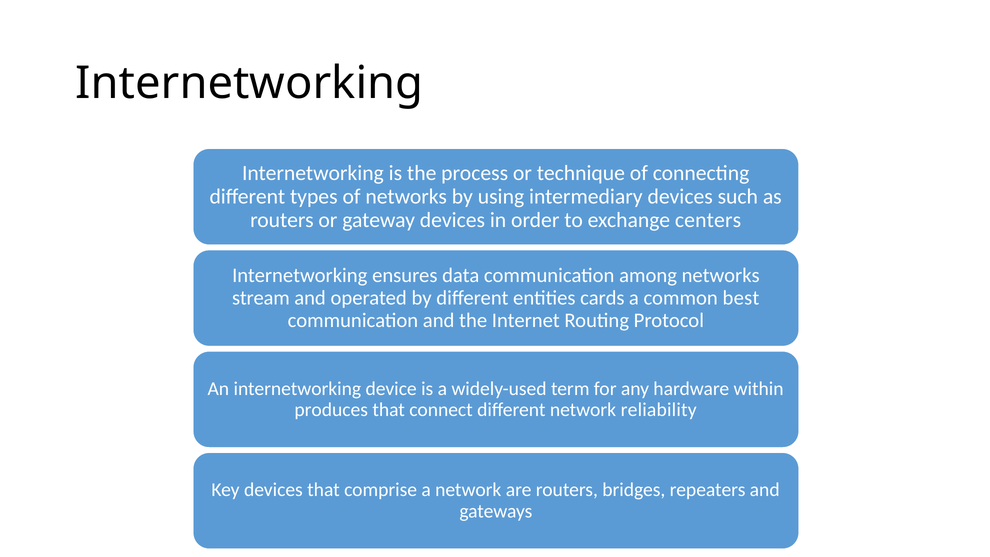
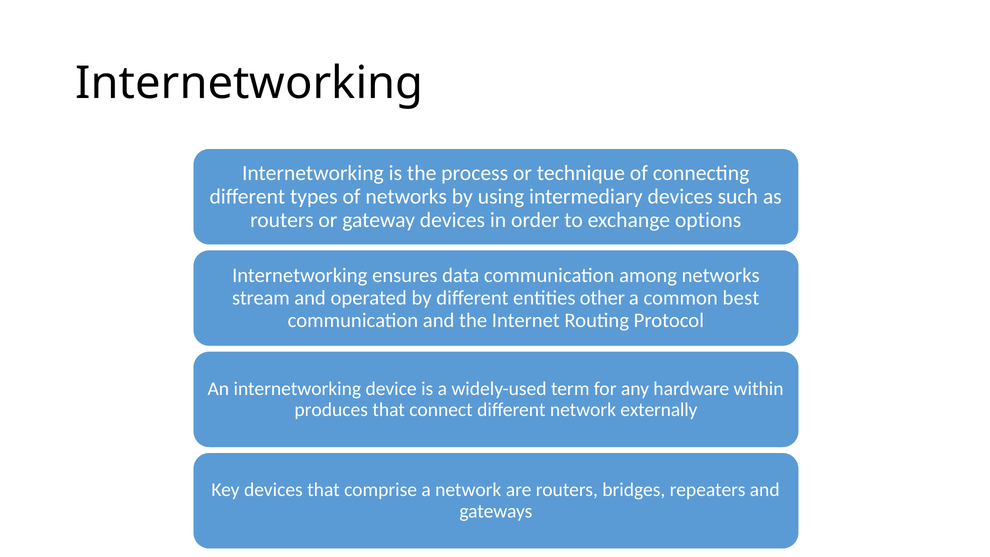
centers: centers -> options (708, 220)
cards: cards -> other (602, 298)
reliability: reliability -> externally (659, 410)
